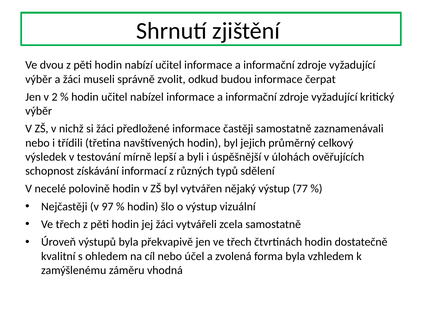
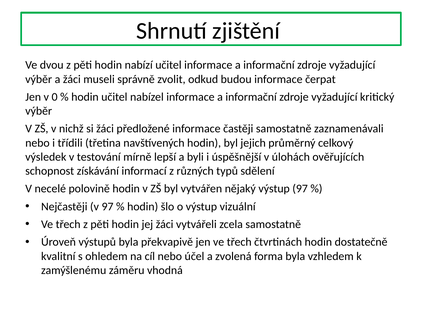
2: 2 -> 0 (55, 97)
výstup 77: 77 -> 97 (300, 189)
